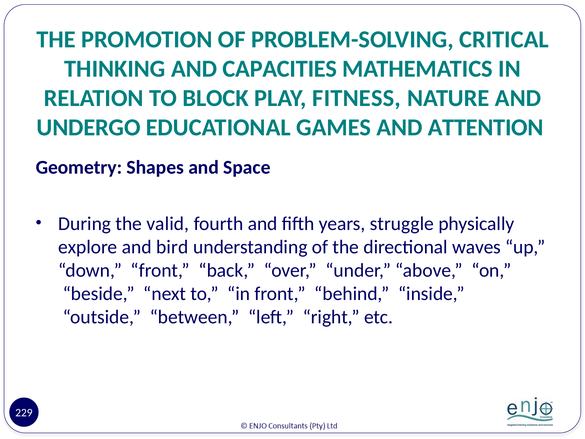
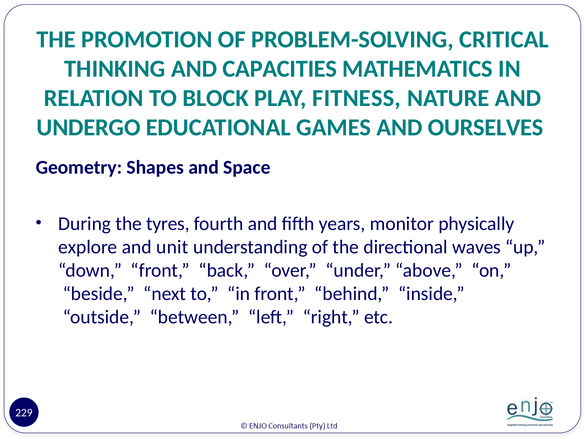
ATTENTION: ATTENTION -> OURSELVES (486, 127)
valid: valid -> tyres (168, 223)
struggle: struggle -> monitor (402, 223)
bird: bird -> unit (172, 247)
